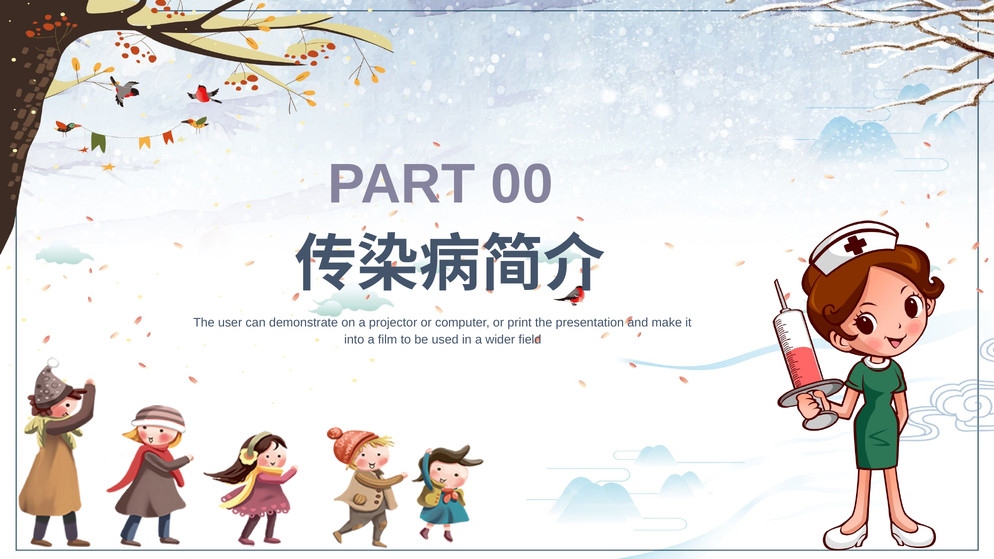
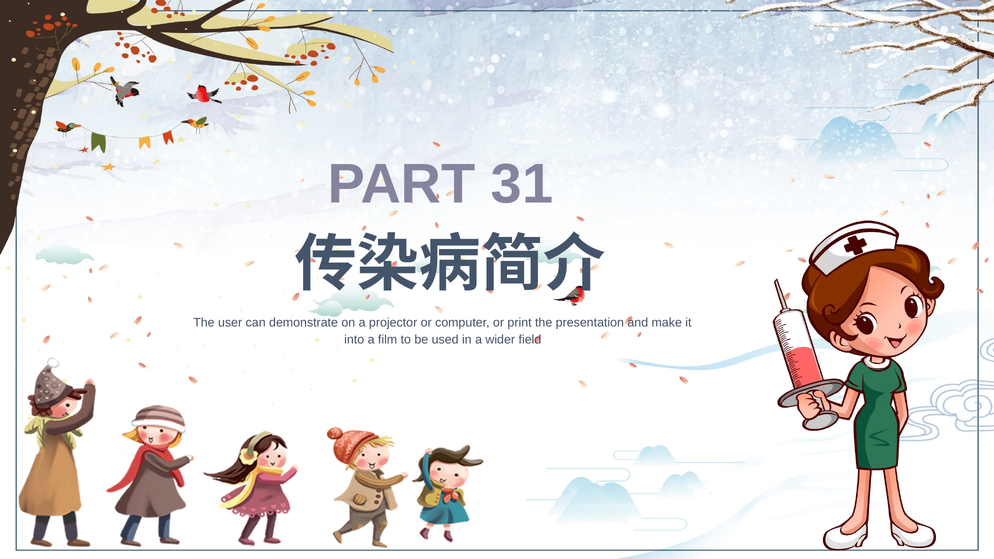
00: 00 -> 31 (522, 184)
